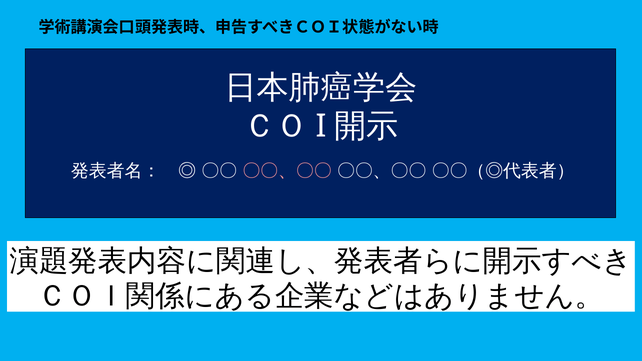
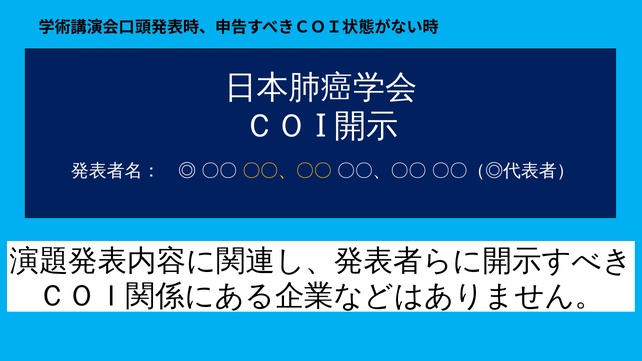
〇〇、〇〇 colour: pink -> yellow (287, 171)
